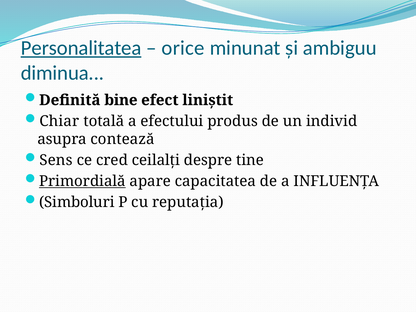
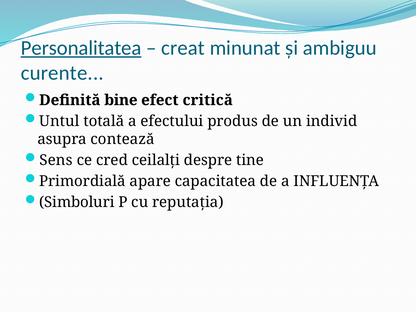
orice: orice -> creat (183, 48)
diminua: diminua -> curente (62, 73)
liniștit: liniștit -> critică (208, 100)
Chiar: Chiar -> Untul (59, 121)
Primordială underline: present -> none (82, 181)
